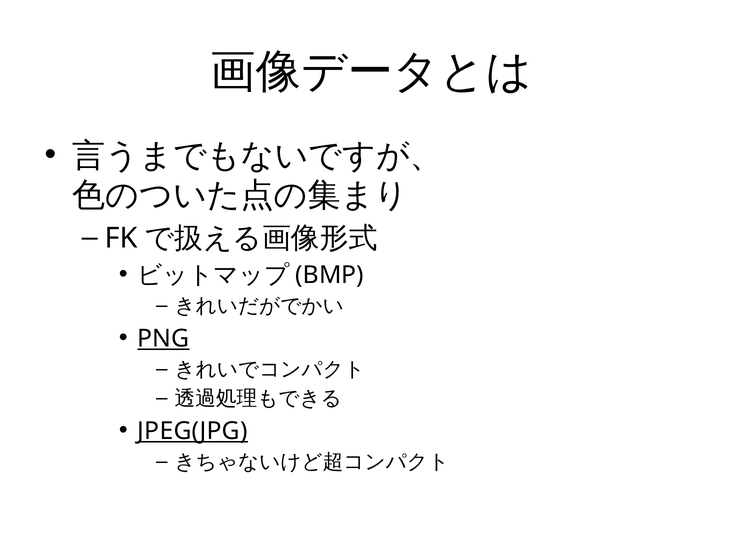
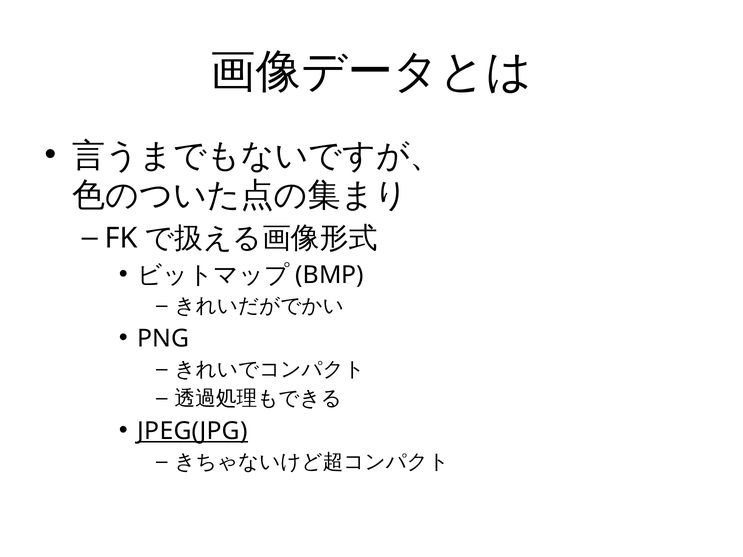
PNG underline: present -> none (163, 339)
